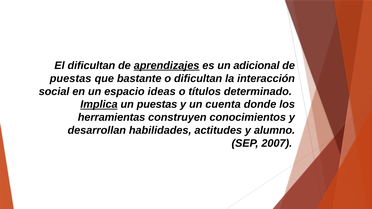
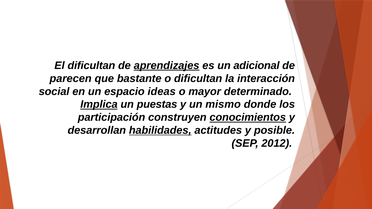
puestas: puestas -> parecen (71, 79)
títulos: títulos -> mayor (205, 92)
cuenta: cuenta -> mismo (223, 105)
herramientas: herramientas -> participación (112, 118)
conocimientos underline: none -> present (248, 118)
habilidades underline: none -> present (160, 131)
alumno: alumno -> posible (274, 131)
2007: 2007 -> 2012 (277, 144)
